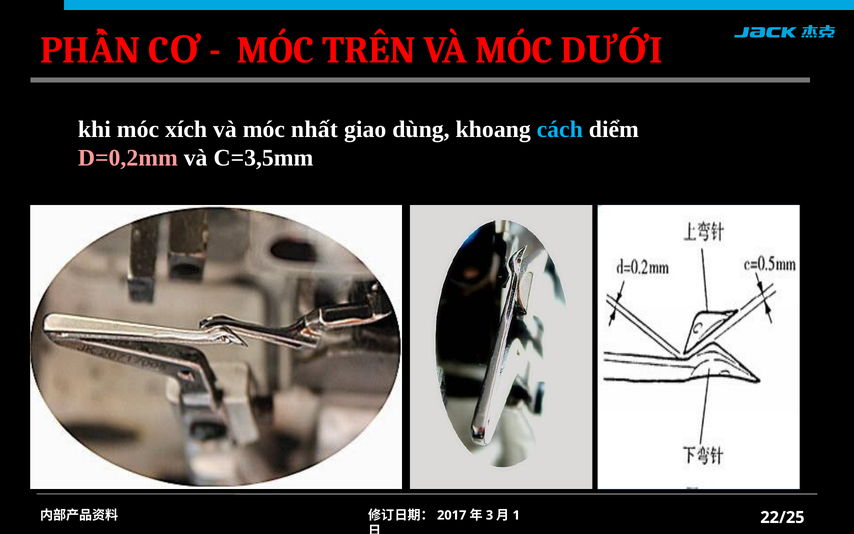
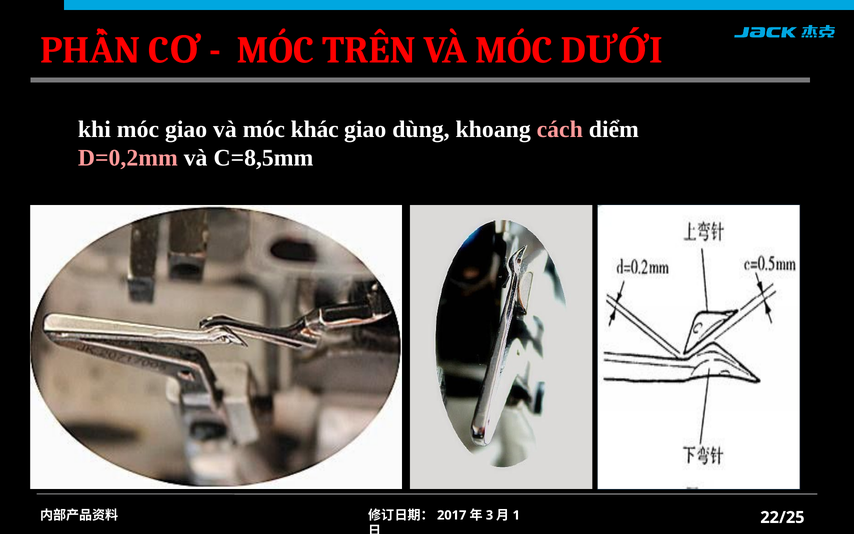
móc xích: xích -> giao (186, 129)
nhất: nhất -> khác (315, 129)
cách colour: light blue -> pink (560, 129)
C=3,5mm: C=3,5mm -> C=8,5mm (263, 158)
